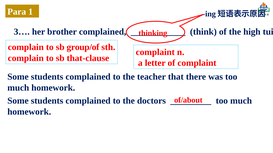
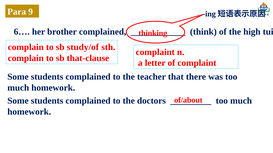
1: 1 -> 9 (31, 12)
3…: 3… -> 6… (22, 32)
group/of: group/of -> study/of (83, 47)
